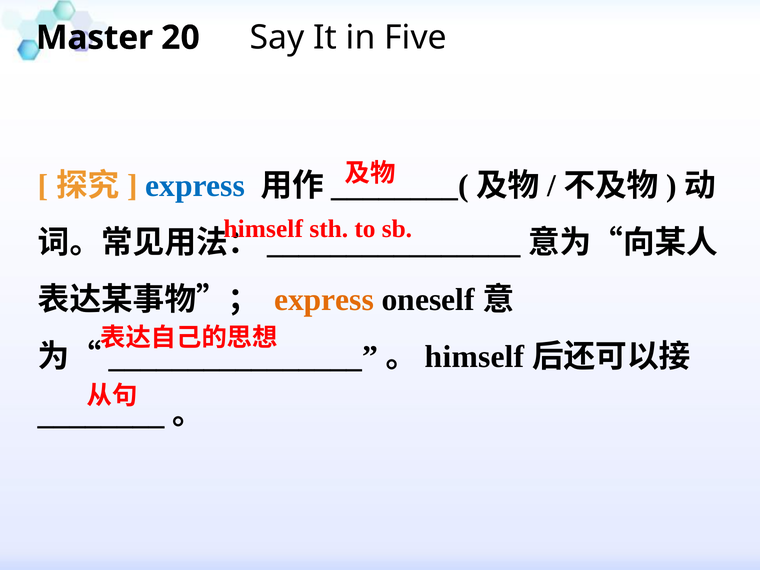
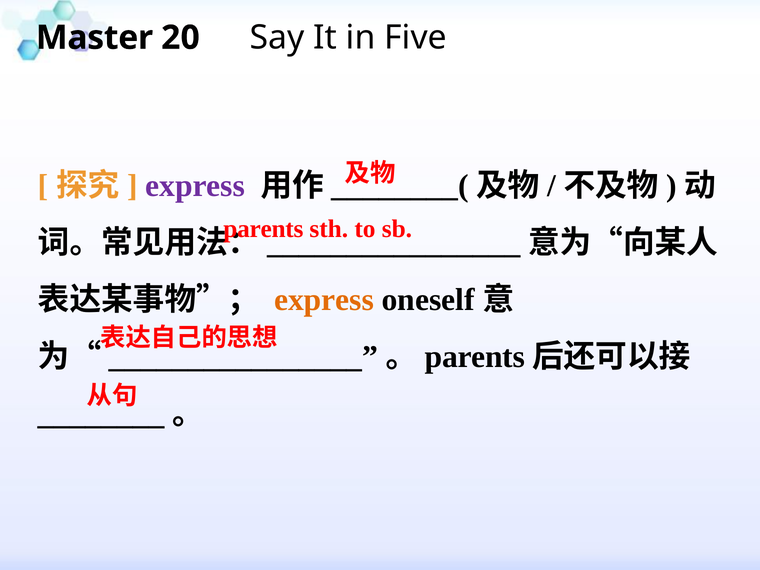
express colour: blue -> purple (195, 186)
himself: himself -> parents (263, 229)
himself: himself -> parents (475, 357)
